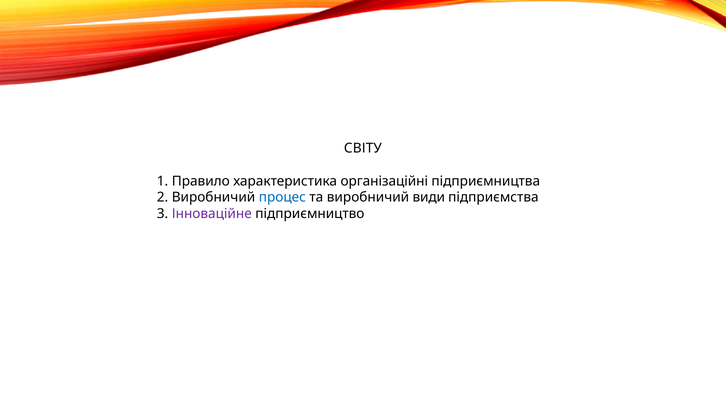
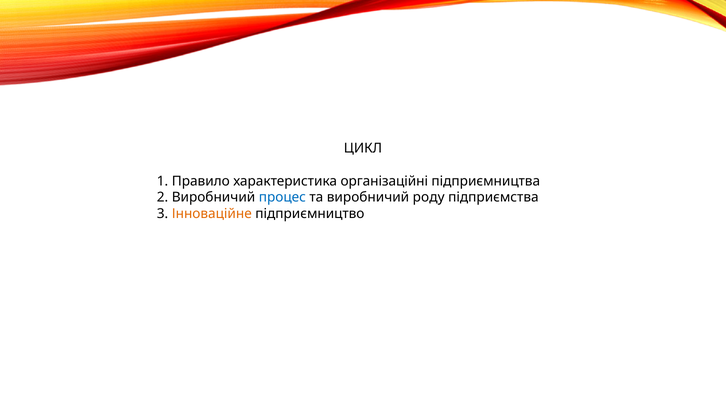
СВІТУ: СВІТУ -> ЦИКЛ (363, 148)
види: види -> роду (429, 197)
Інноваційне colour: purple -> orange (212, 213)
